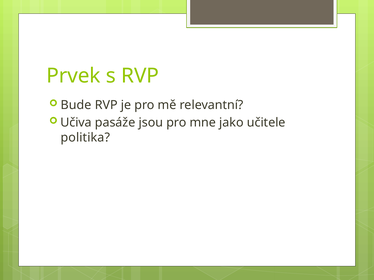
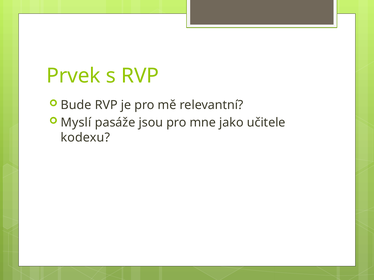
Učiva: Učiva -> Myslí (76, 123)
politika: politika -> kodexu (85, 138)
